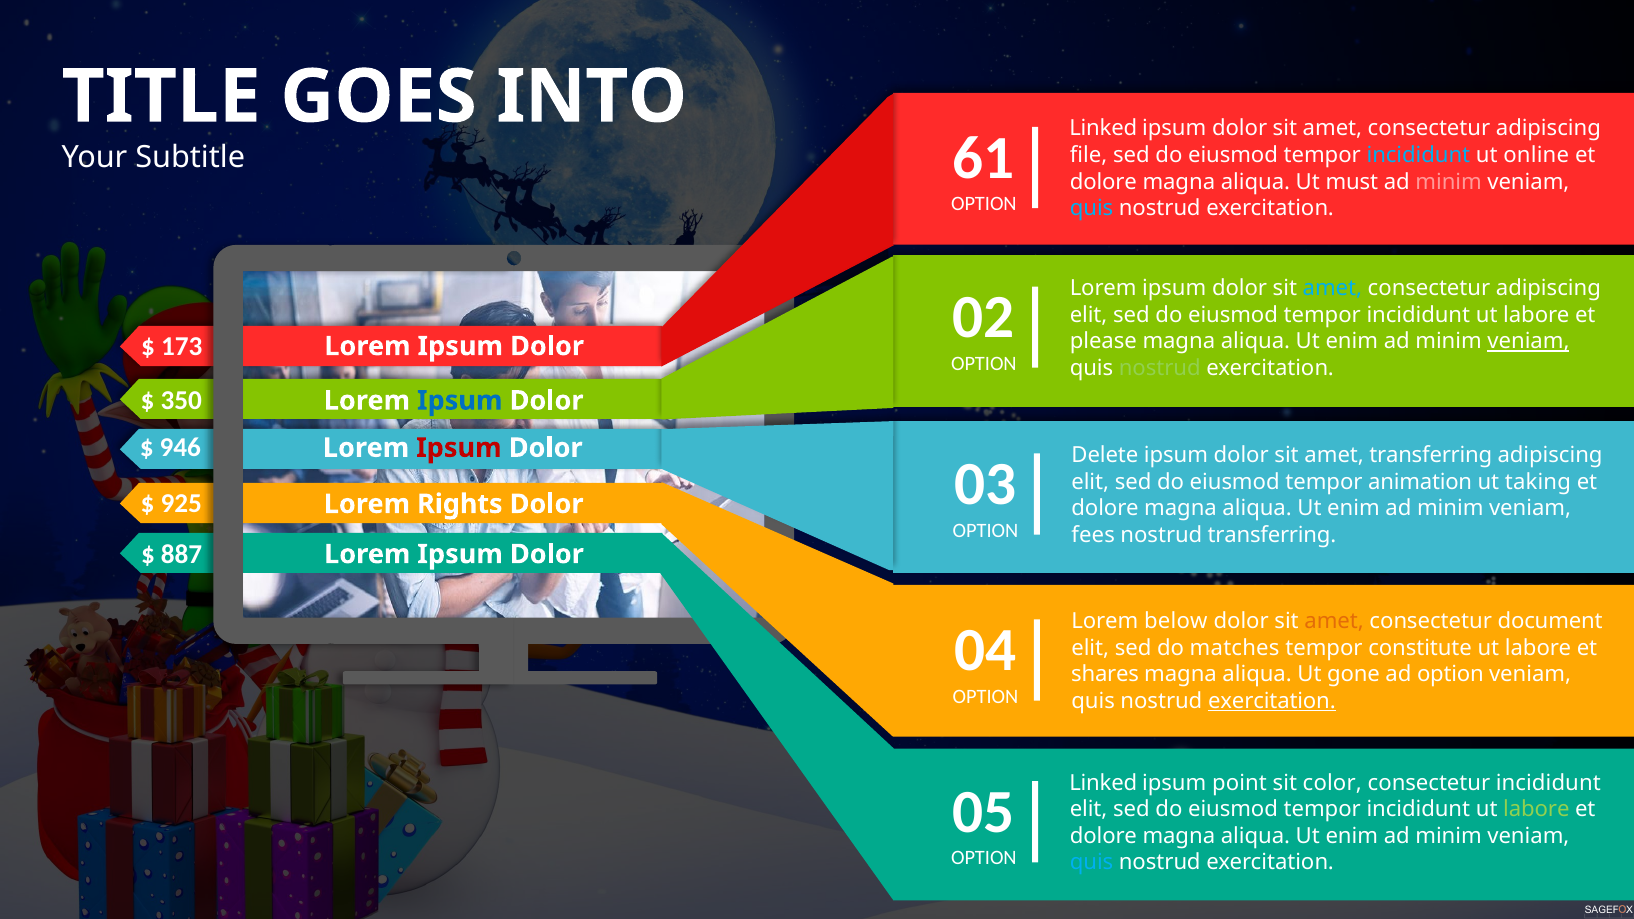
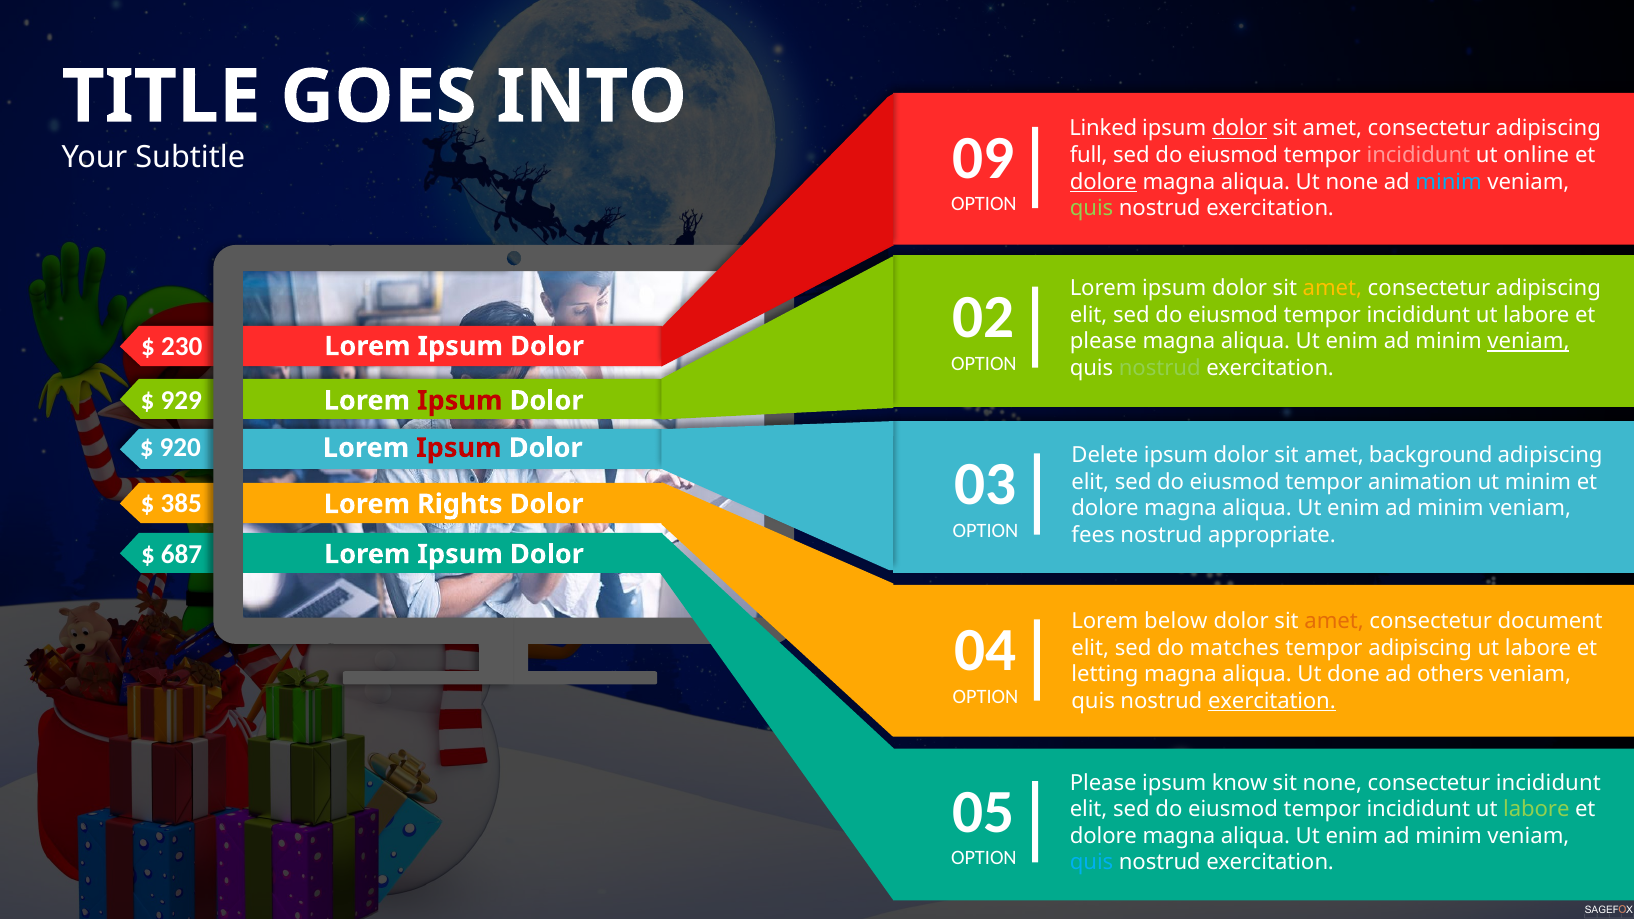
dolor underline: none -> present (1240, 129)
61: 61 -> 09 (984, 158)
file: file -> full (1089, 155)
incididunt colour: light blue -> pink (1418, 155)
dolore underline: none -> present (1103, 182)
Ut must: must -> none (1352, 182)
minim colour: pink -> light blue (1449, 182)
quis colour: light blue -> light green (1092, 208)
amet colour: light blue -> yellow (1332, 288)
173: 173 -> 230 (182, 346)
350: 350 -> 929 (181, 401)
Ipsum colour: blue -> red (460, 401)
946: 946 -> 920 (180, 448)
amet transferring: transferring -> background (1431, 455)
ut taking: taking -> minim (1538, 482)
925: 925 -> 385 (181, 504)
nostrud transferring: transferring -> appropriate (1272, 535)
887: 887 -> 687 (181, 554)
tempor constitute: constitute -> adipiscing (1420, 648)
shares: shares -> letting (1105, 674)
gone: gone -> done (1354, 674)
ad option: option -> others (1450, 674)
Linked: Linked -> Please (1103, 783)
point: point -> know (1240, 783)
sit color: color -> none (1332, 783)
